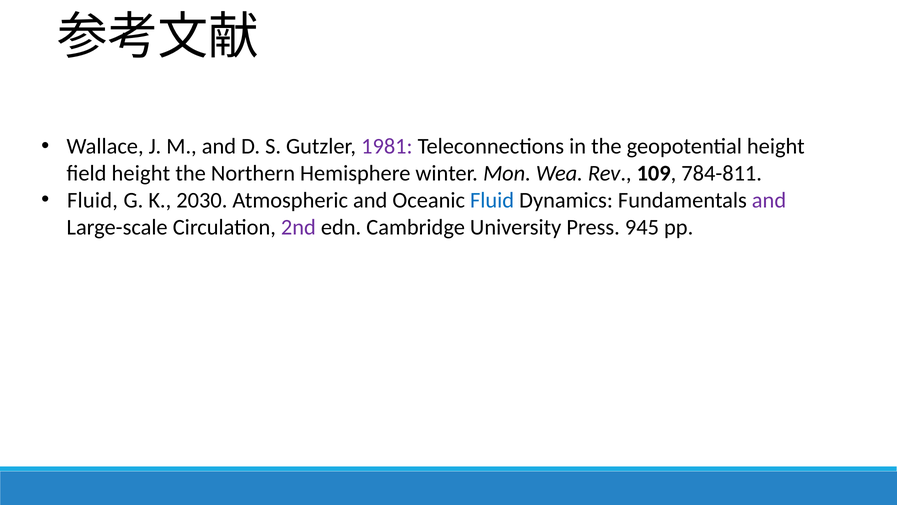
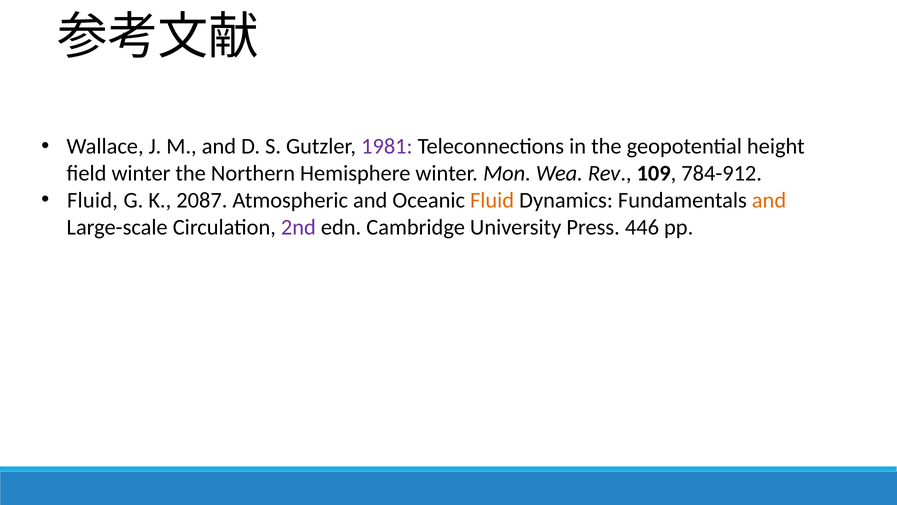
field height: height -> winter (141, 173)
784-811: 784-811 -> 784-912 (722, 173)
2030: 2030 -> 2087 (202, 200)
Fluid colour: blue -> orange (492, 200)
and colour: purple -> orange (769, 200)
945: 945 -> 446 (642, 227)
